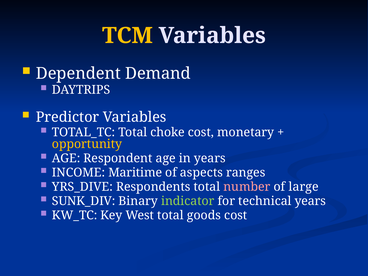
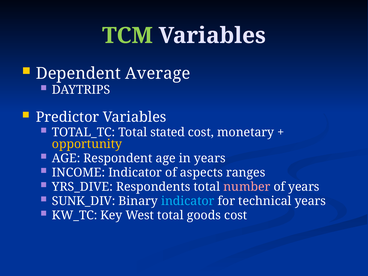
TCM colour: yellow -> light green (127, 36)
Demand: Demand -> Average (158, 73)
choke: choke -> stated (168, 132)
INCOME Maritime: Maritime -> Indicator (135, 173)
of large: large -> years (304, 187)
indicator colour: light green -> light blue (188, 201)
